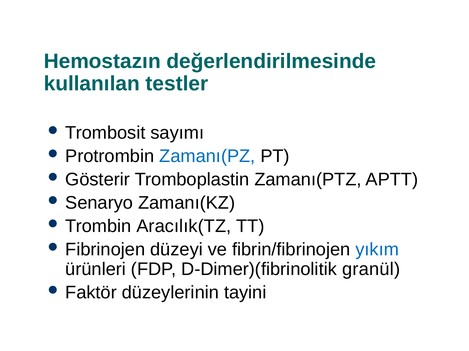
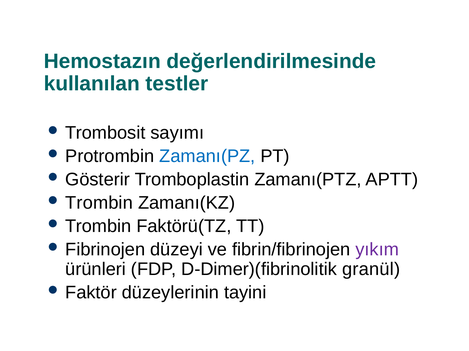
Senaryo: Senaryo -> Trombin (99, 203)
Aracılık(TZ: Aracılık(TZ -> Faktörü(TZ (184, 227)
yıkım colour: blue -> purple (377, 250)
